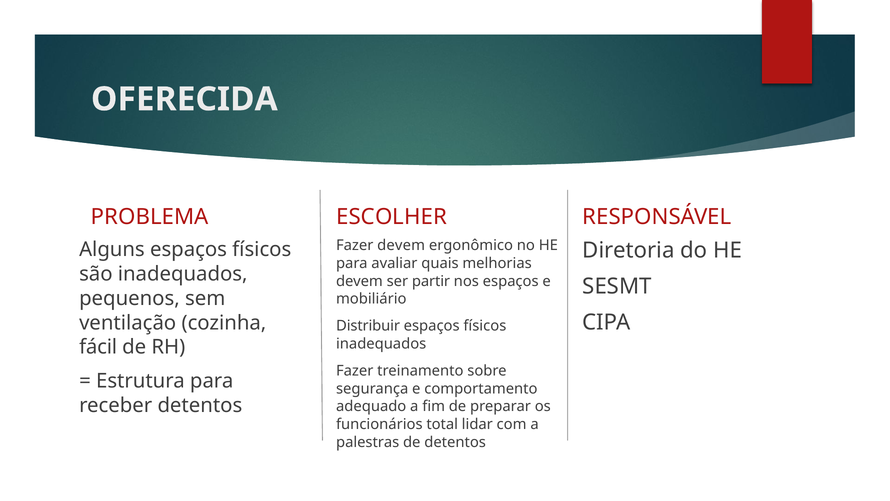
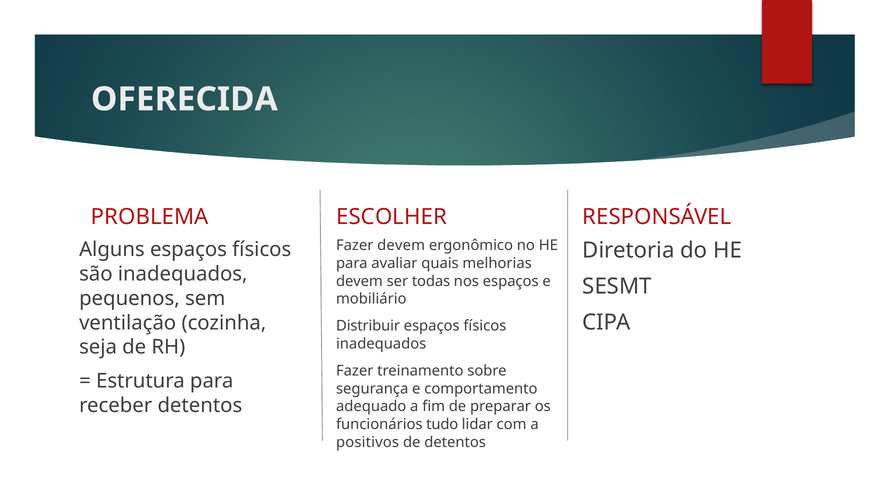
partir: partir -> todas (431, 281)
fácil: fácil -> seja (98, 347)
total: total -> tudo (442, 424)
palestras: palestras -> positivos (368, 442)
